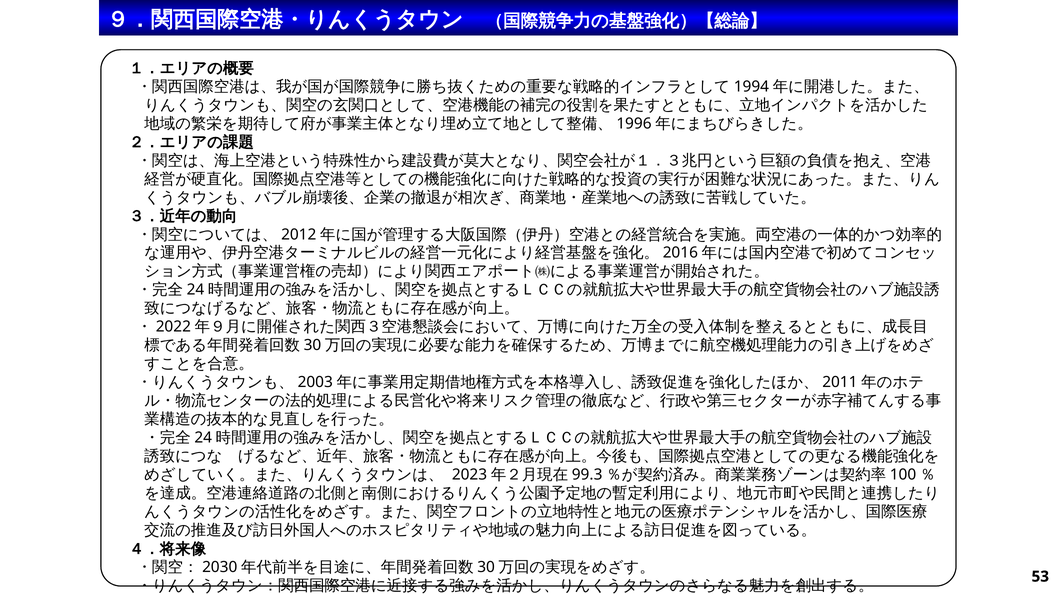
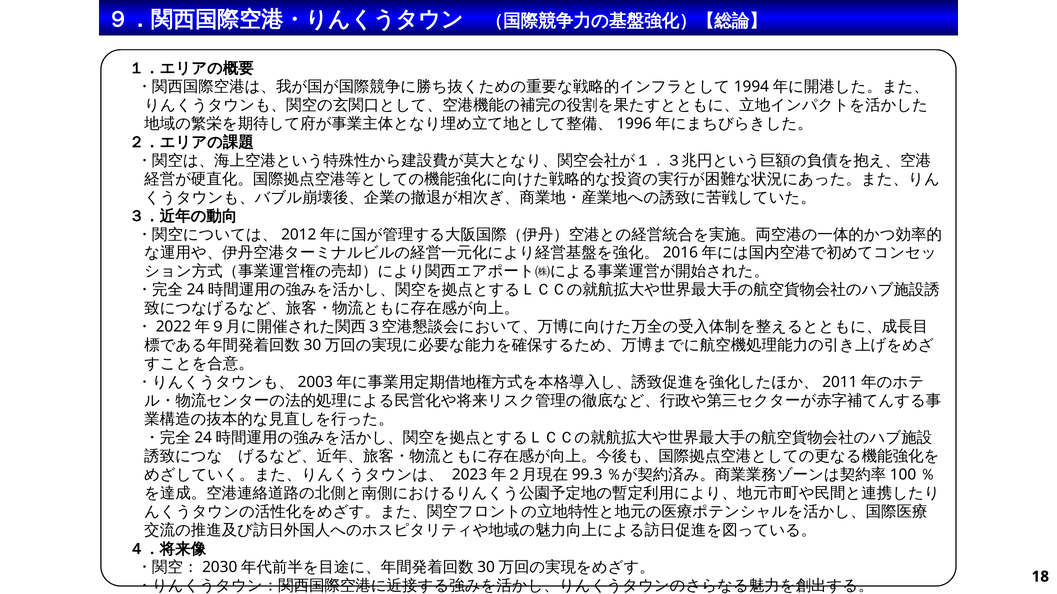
53: 53 -> 18 (1040, 577)
